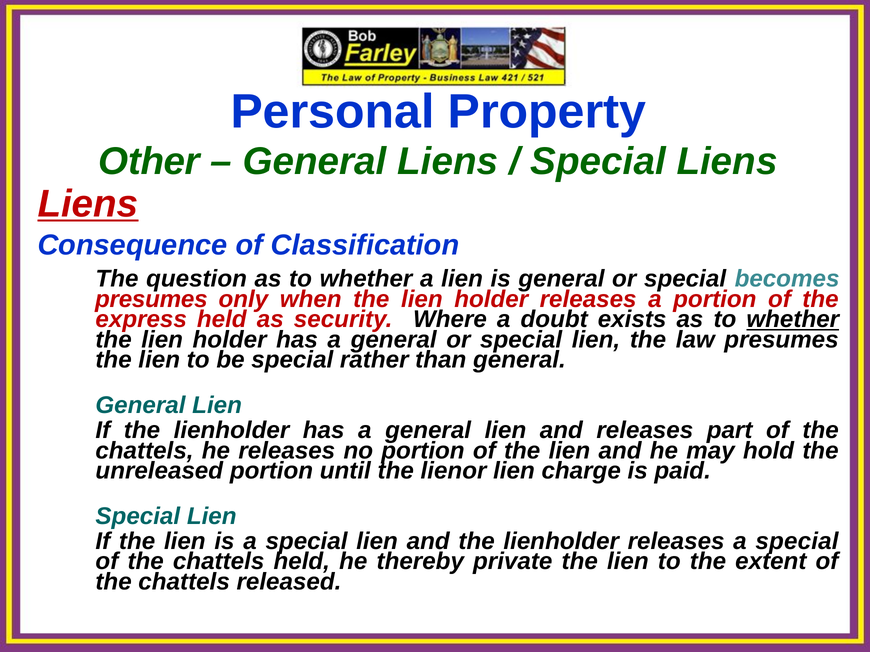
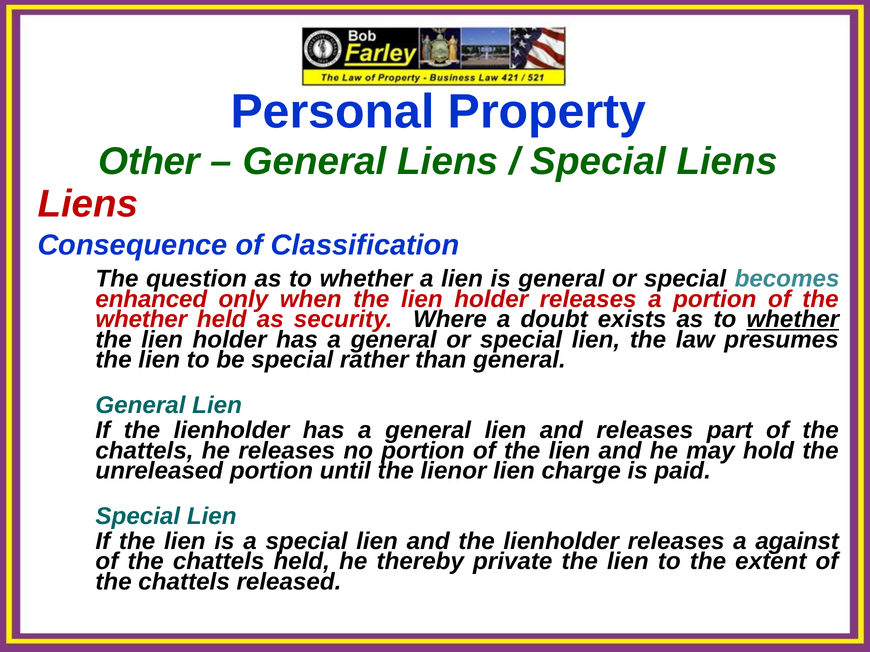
Liens underline: present -> none (88, 204)
presumes: presumes -> enhanced (151, 299)
express: express -> whether (141, 320)
releases a special: special -> against (797, 542)
